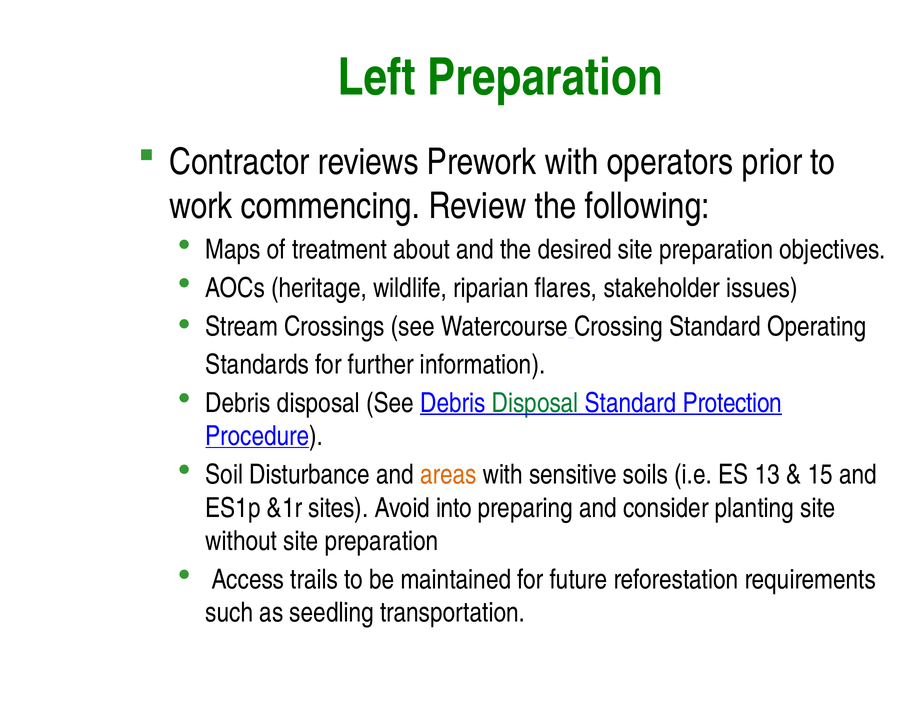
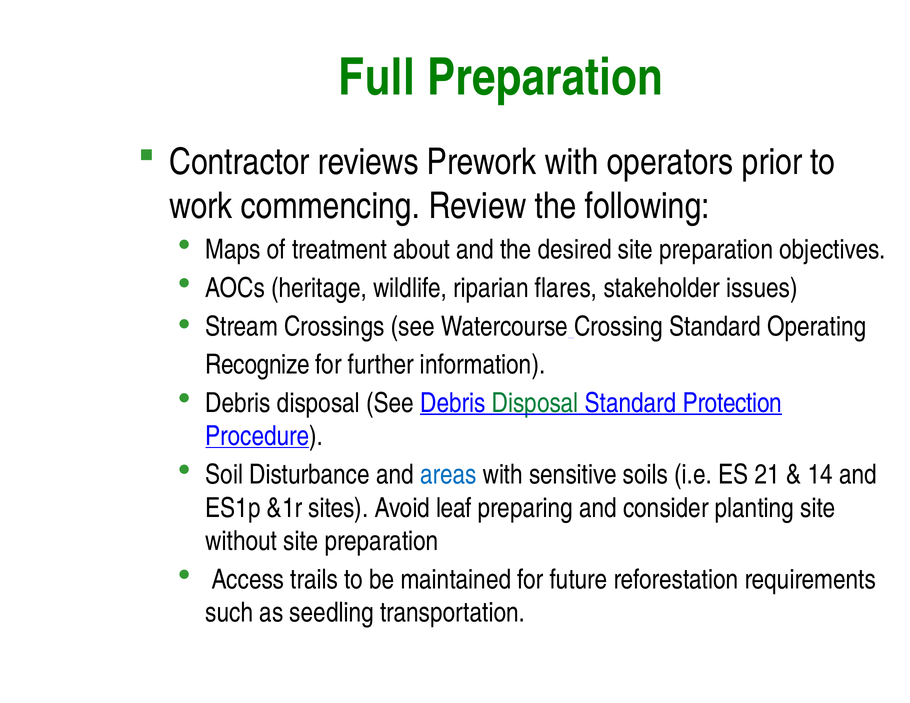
Left: Left -> Full (377, 78)
Standards: Standards -> Recognize (257, 365)
areas colour: orange -> blue (448, 475)
13: 13 -> 21 (767, 475)
15: 15 -> 14 (820, 475)
into: into -> leaf (454, 508)
